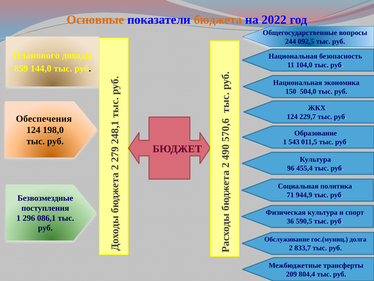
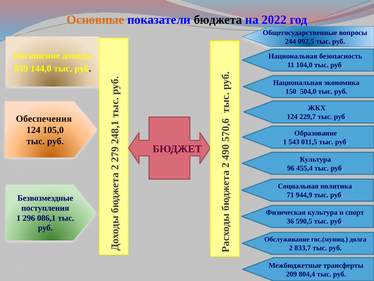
бюджета colour: orange -> black (218, 20)
Планового: Планового -> Погашение (36, 55)
198,0: 198,0 -> 105,0 (53, 130)
